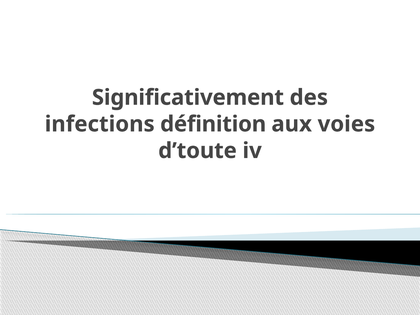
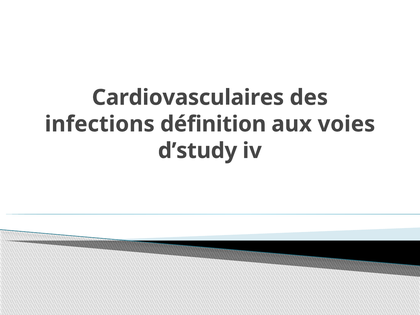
Significativement: Significativement -> Cardiovasculaires (188, 98)
d’toute: d’toute -> d’study (198, 151)
